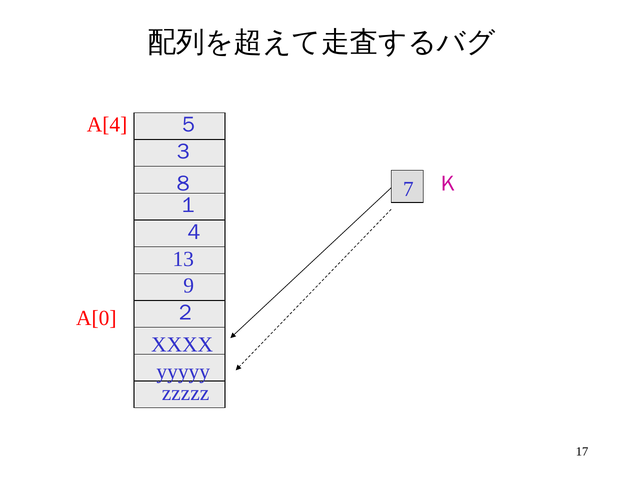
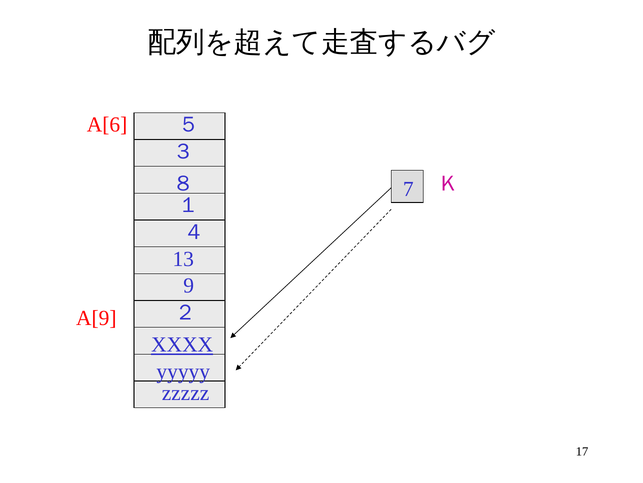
A[4: A[4 -> A[6 (107, 125)
A[0: A[0 -> A[9 (96, 318)
XXXX underline: none -> present (182, 344)
